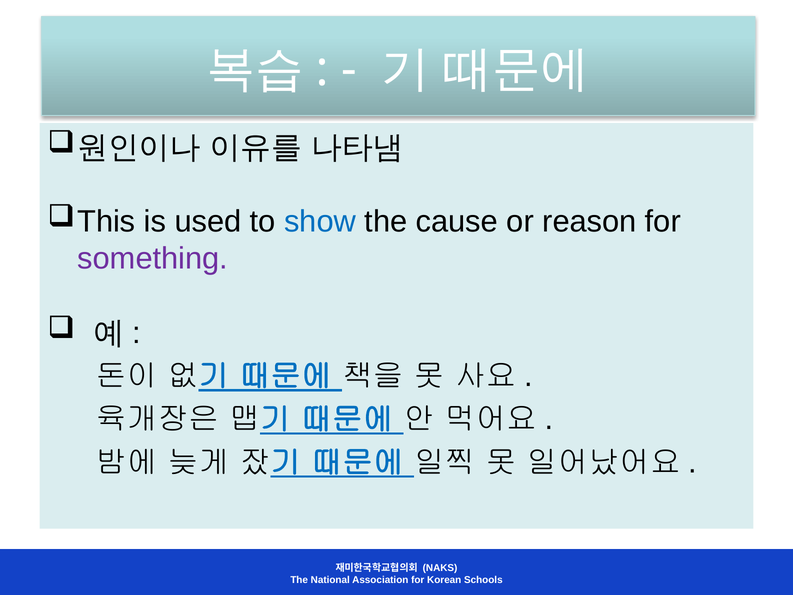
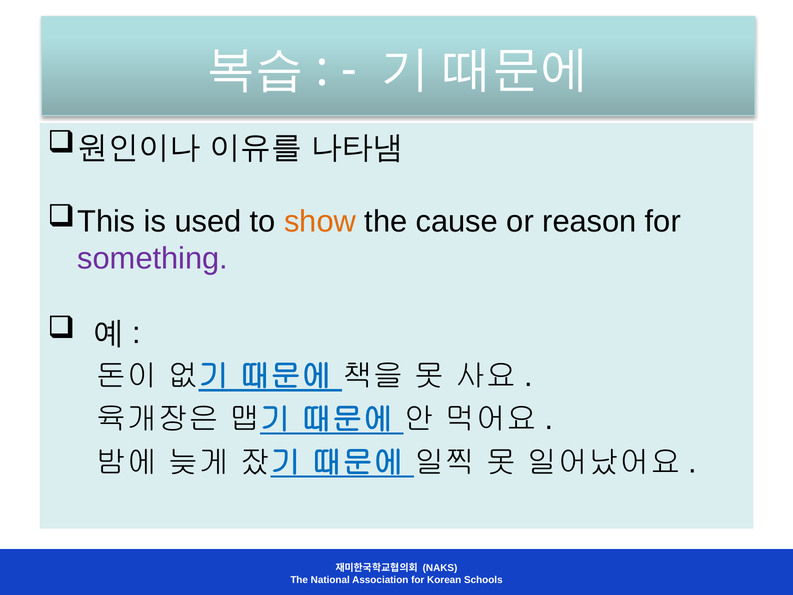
show colour: blue -> orange (320, 222)
